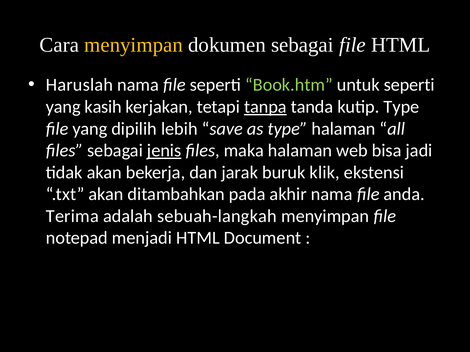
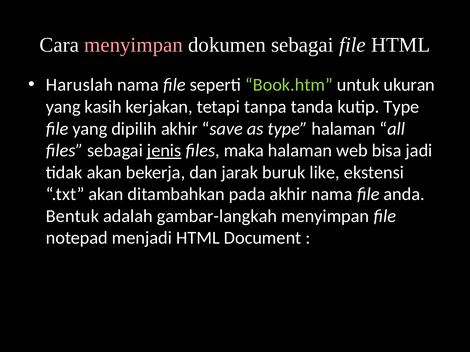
menyimpan colour: yellow -> pink (134, 45)
untuk seperti: seperti -> ukuran (409, 85)
tanpa underline: present -> none (265, 107)
dipilih lebih: lebih -> akhir (179, 129)
klik: klik -> like (325, 173)
Terima: Terima -> Bentuk (72, 216)
sebuah-langkah: sebuah-langkah -> gambar-langkah (217, 216)
